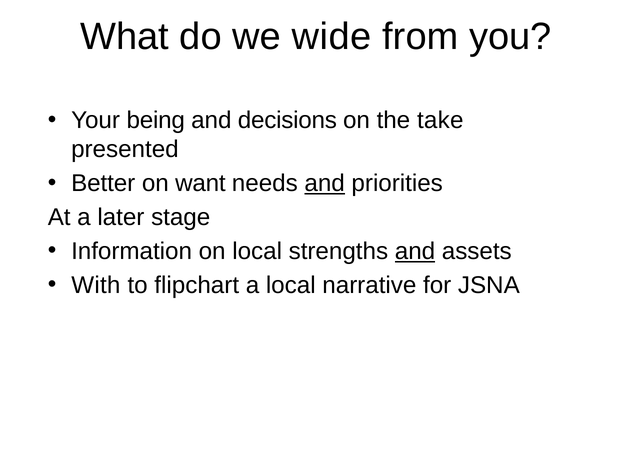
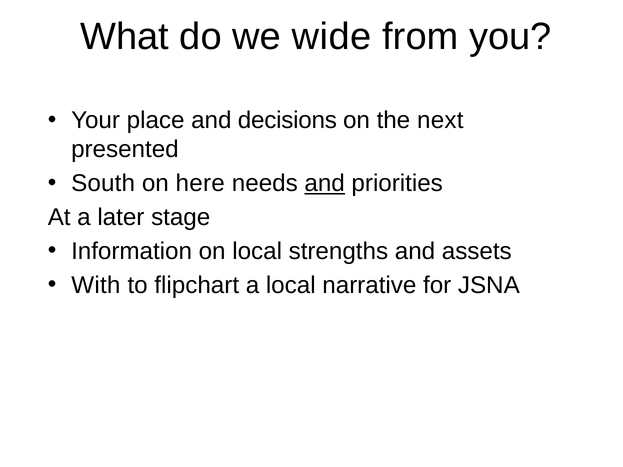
being: being -> place (156, 120)
take: take -> next (440, 120)
Better: Better -> South (103, 183)
want: want -> here (200, 183)
and underline: present -> none (415, 251)
